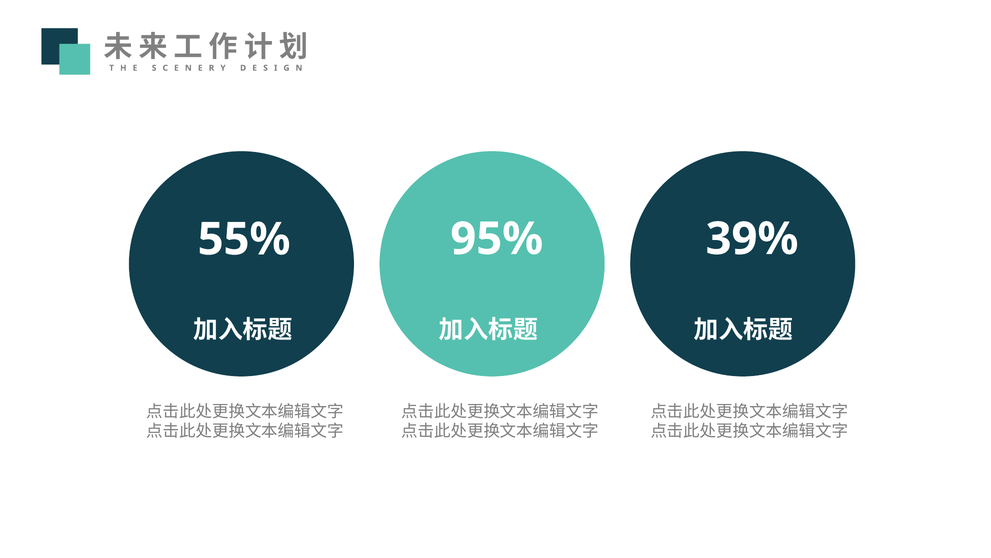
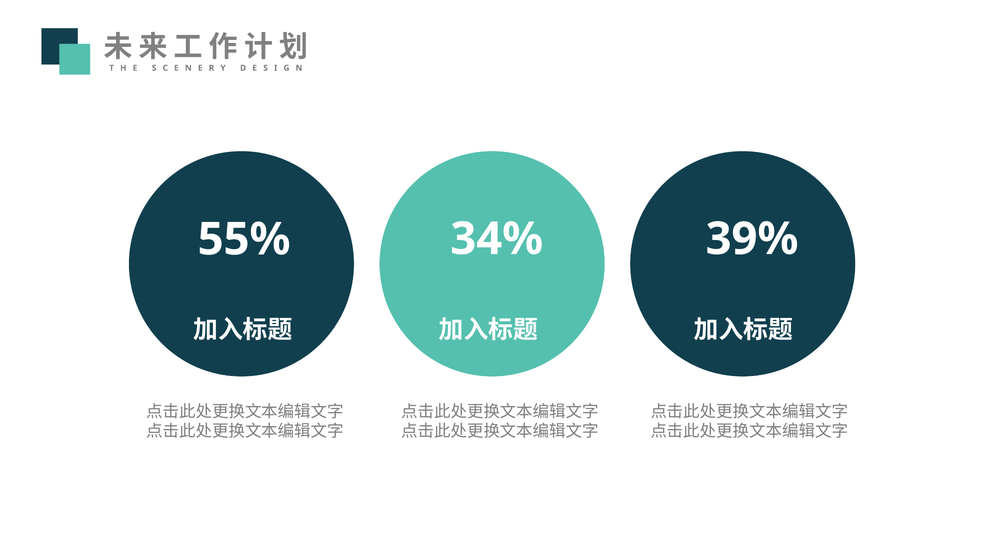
95%: 95% -> 34% (497, 239)
